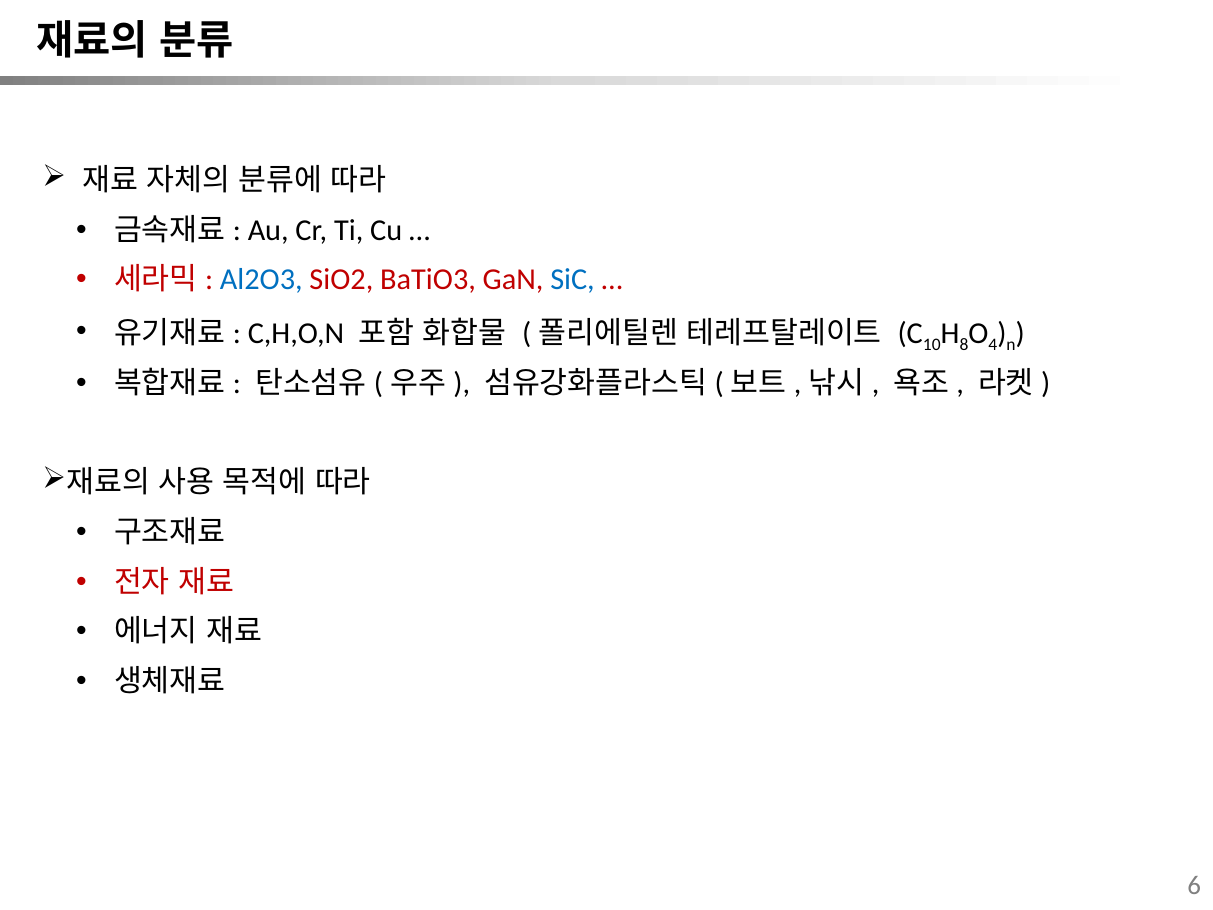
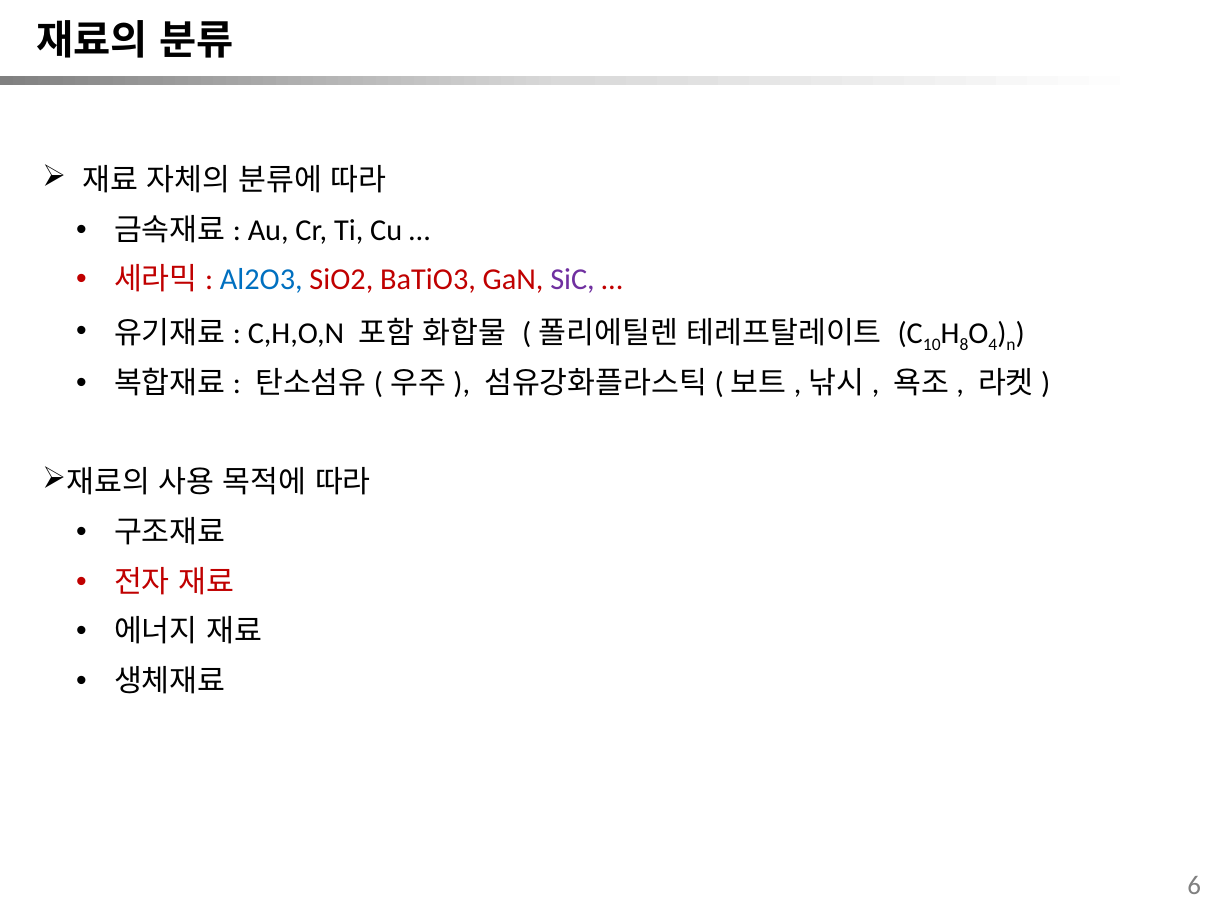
SiC colour: blue -> purple (572, 280)
